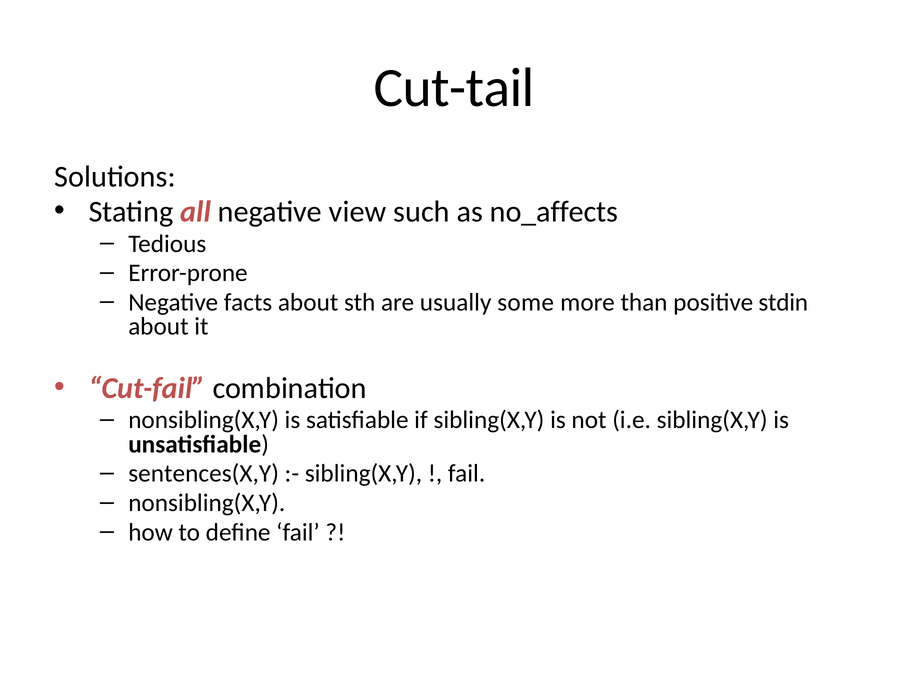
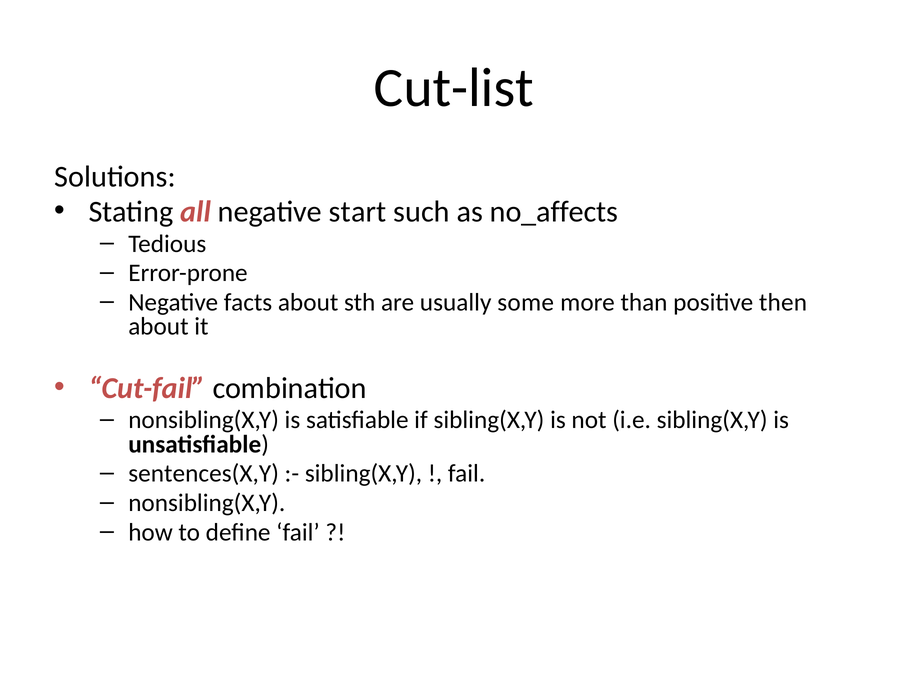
Cut-tail: Cut-tail -> Cut-list (454, 88)
view: view -> start (358, 212)
stdin: stdin -> then (783, 302)
